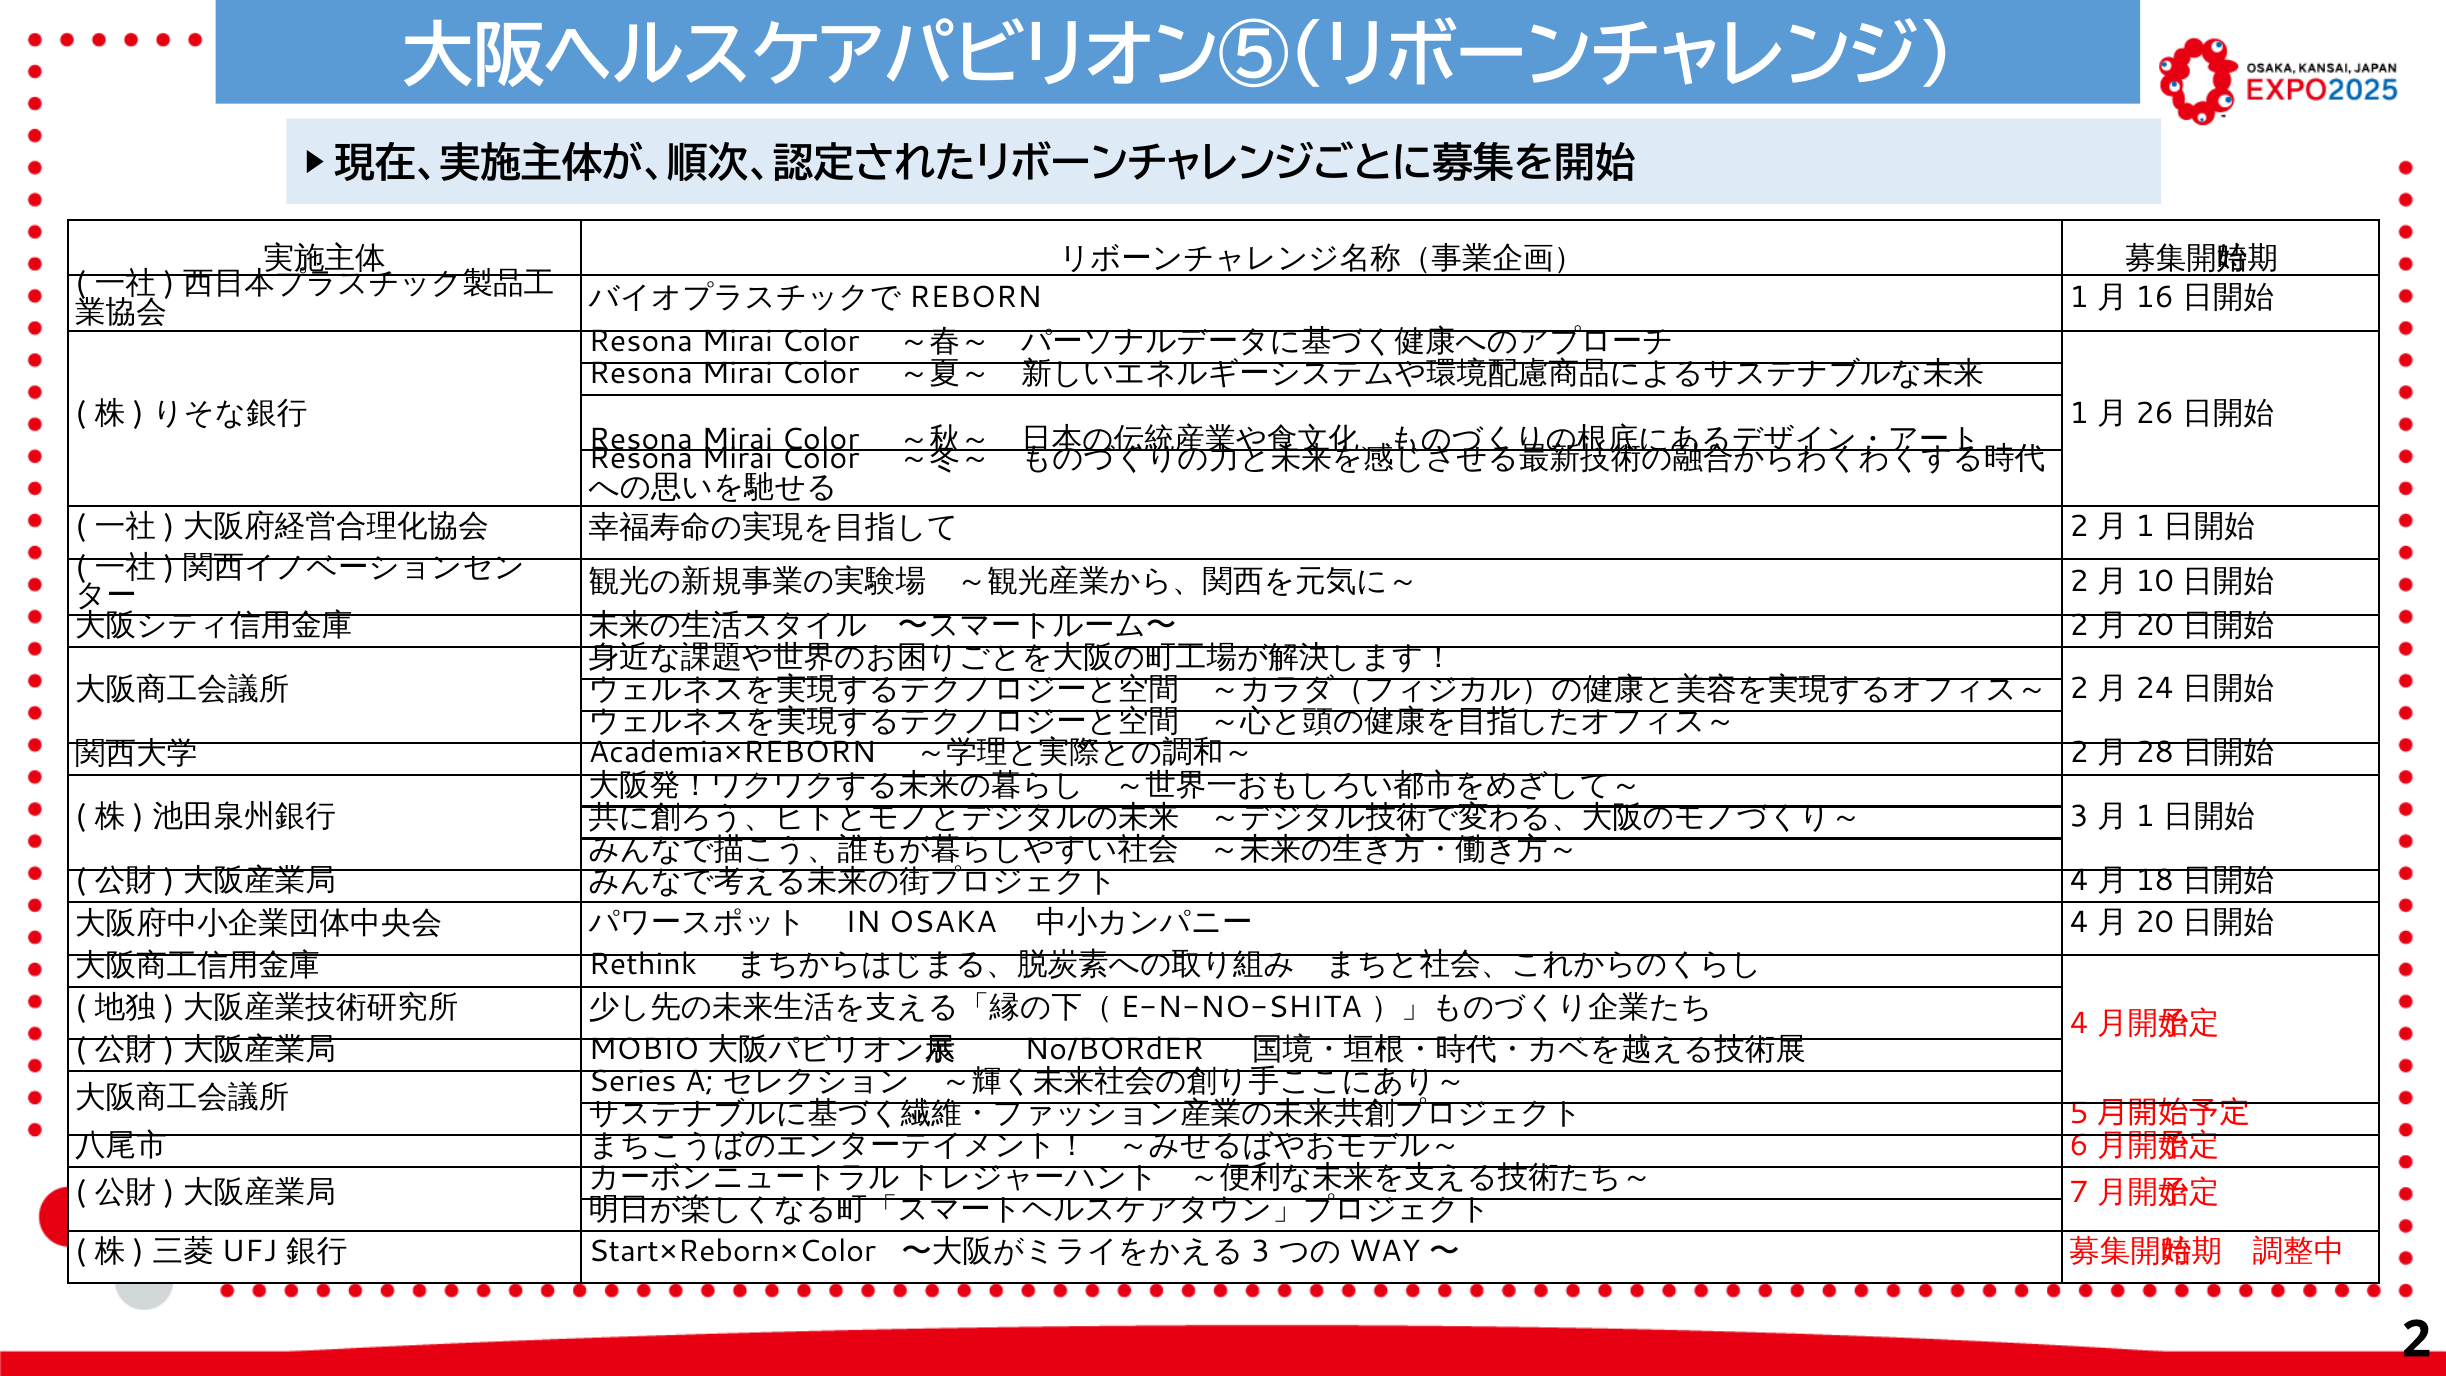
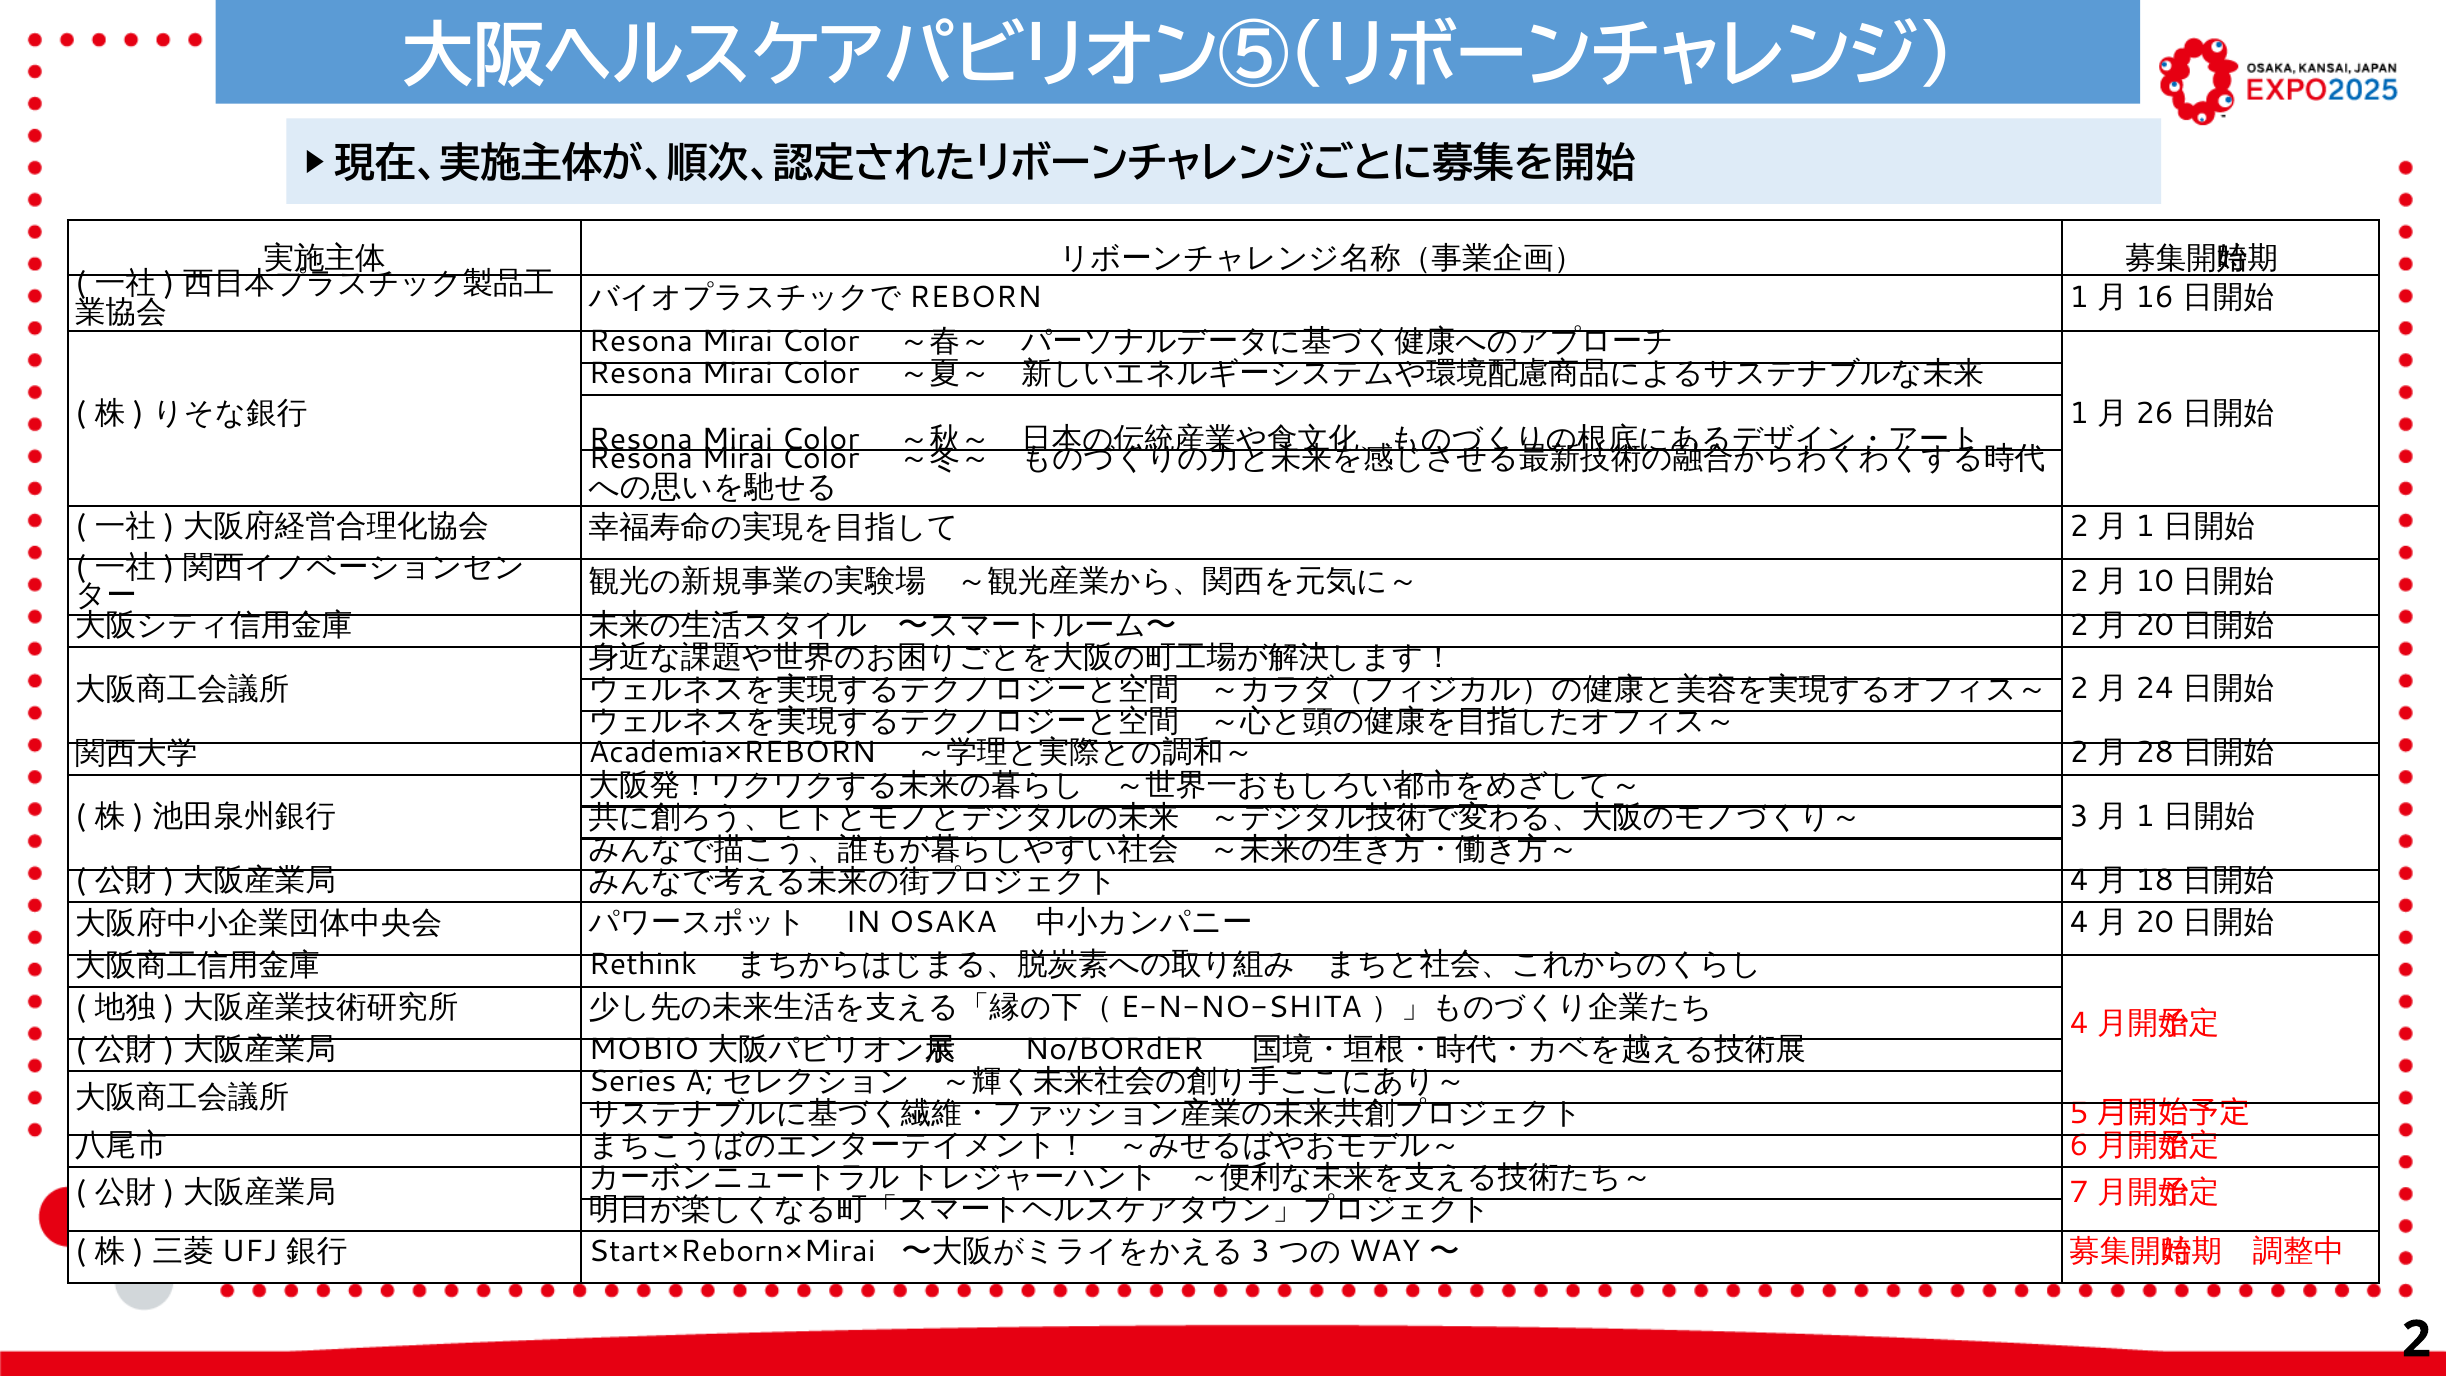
Start×Reborn×Color: Start×Reborn×Color -> Start×Reborn×Mirai (732, 1251)
